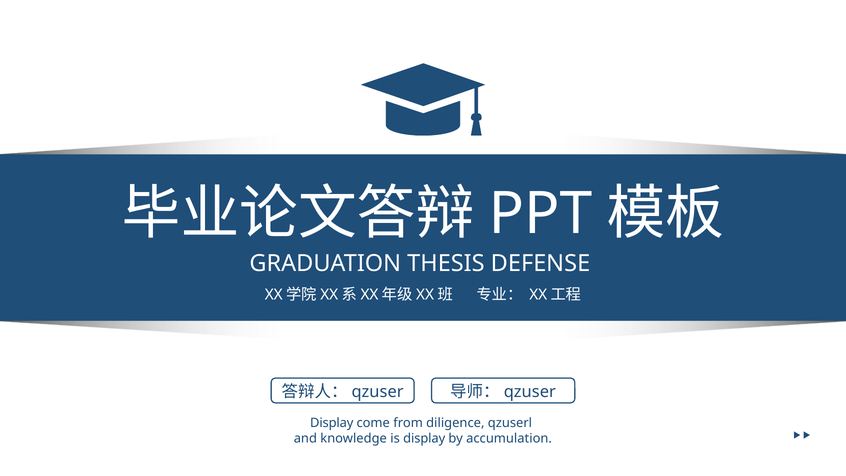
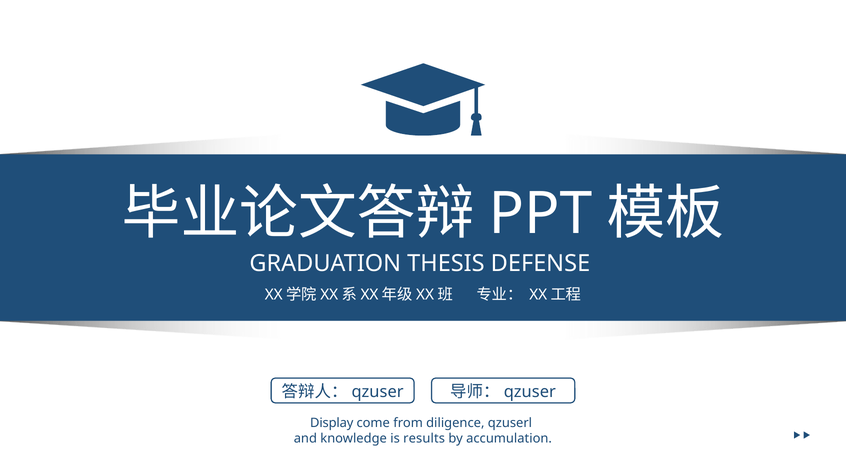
is display: display -> results (424, 439)
